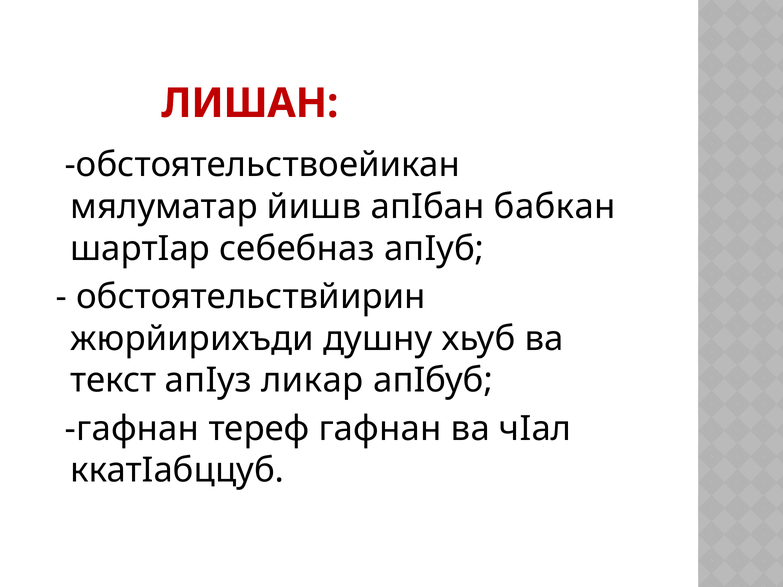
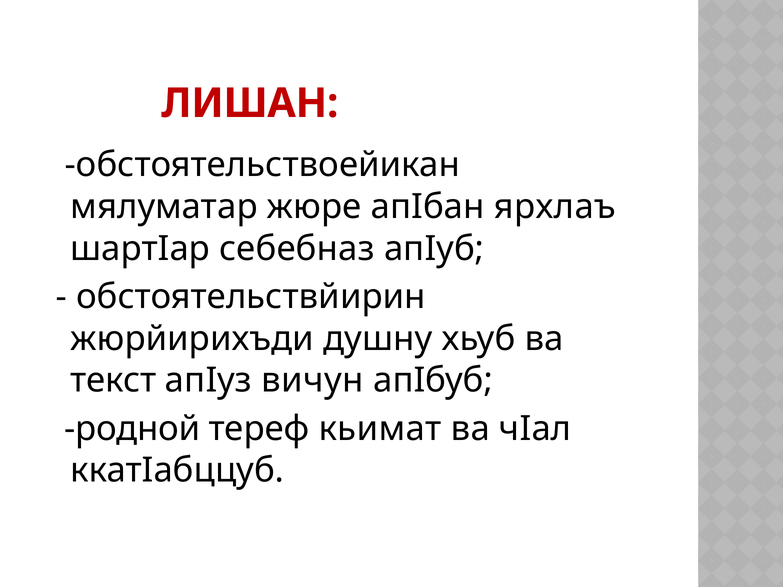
йишв: йишв -> жюре (314, 207)
бабкан: бабкан -> ярхлаъ (555, 207)
ликар: ликар -> вичун (312, 381)
гафнан: гафнан -> родной (132, 429)
тереф гафнан: гафнан -> кьимат (380, 429)
